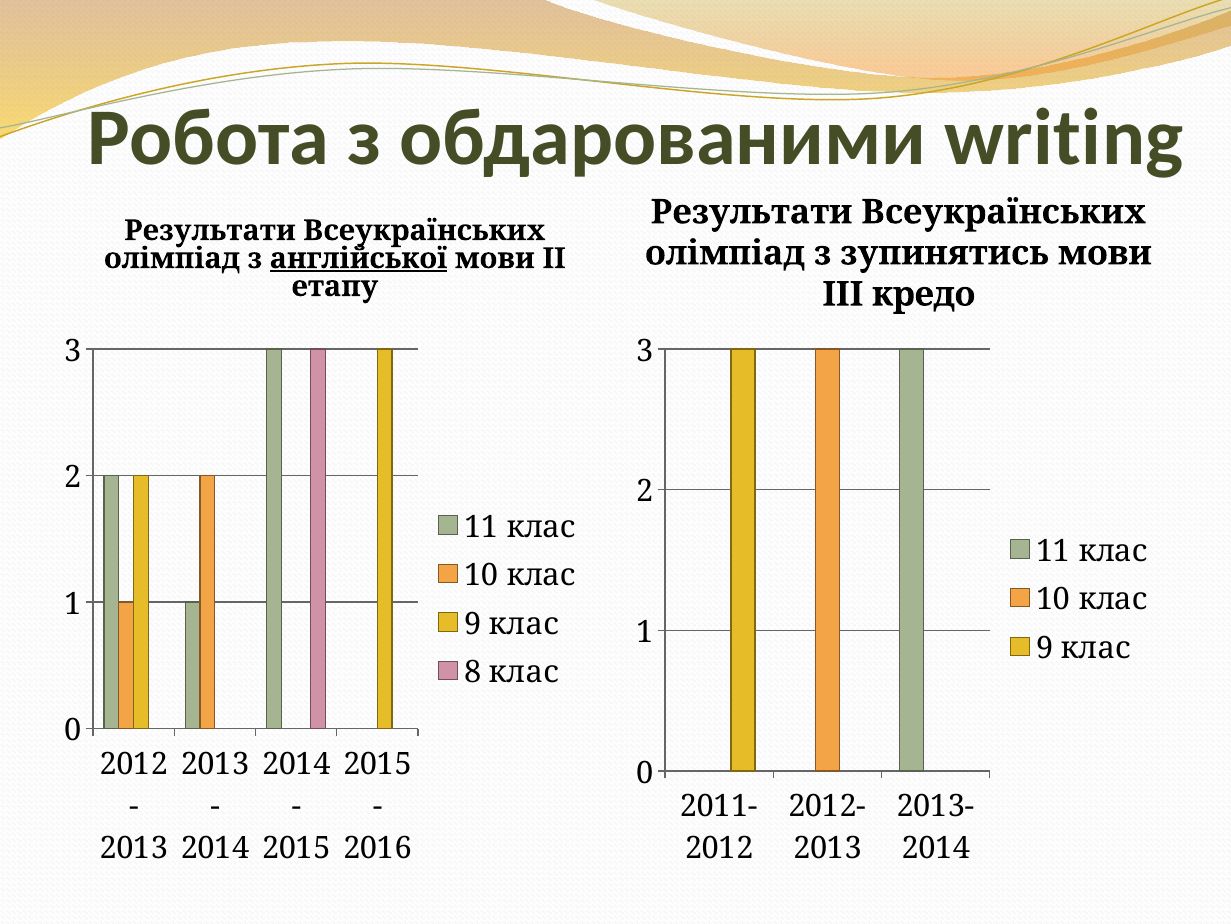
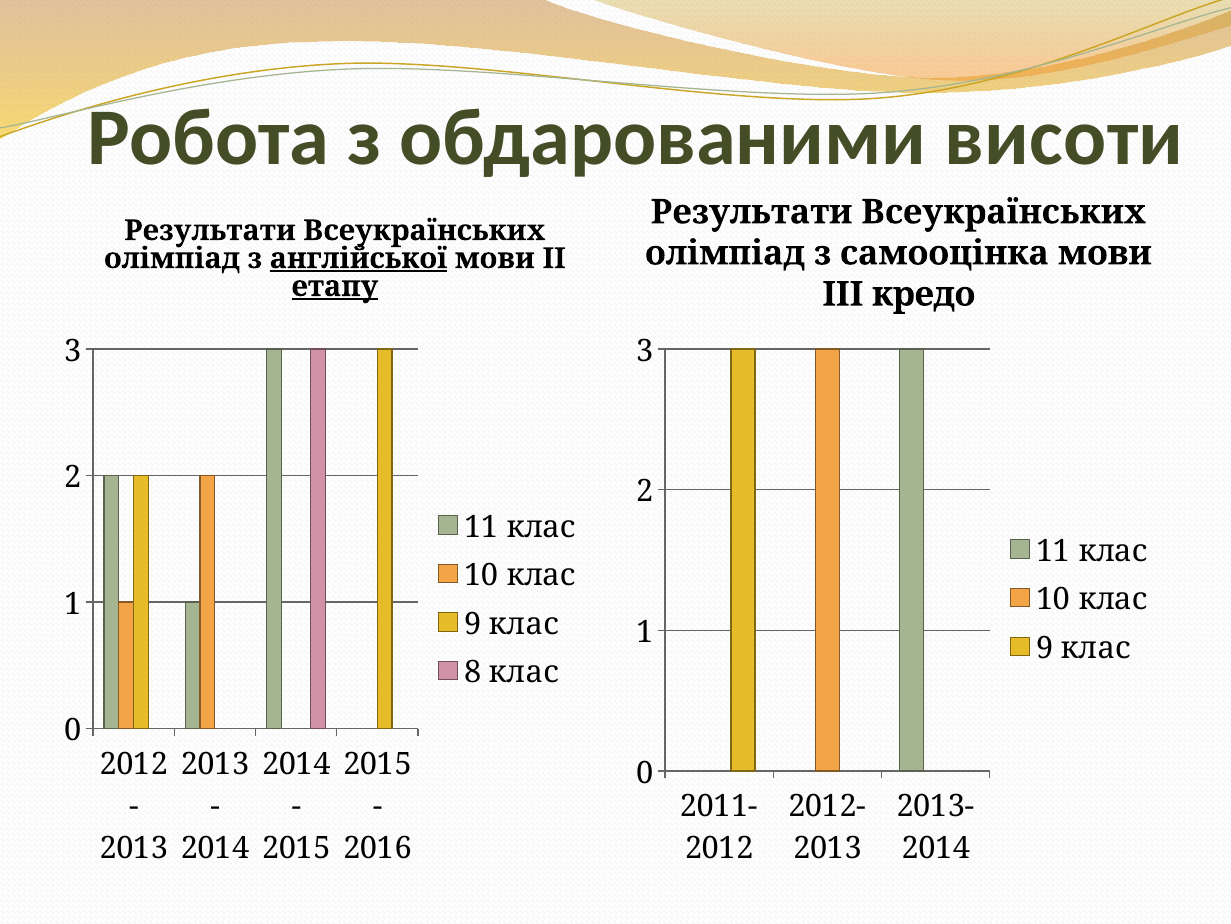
writing: writing -> висоти (1064, 138)
зупинятись: зупинятись -> самооцінка (944, 253)
етапу underline: none -> present (335, 286)
